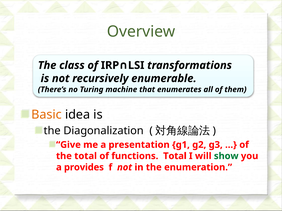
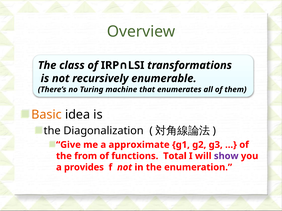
presentation: presentation -> approximate (139, 145)
the total: total -> from (86, 156)
show colour: green -> purple (226, 156)
